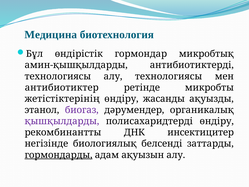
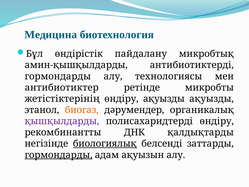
гормондар: гормондар -> пайдалану (141, 54)
технологиясы: технологиясы -> гормондарды (58, 76)
өндіру жасанды: жасанды -> ақуызды (164, 99)
биогаз colour: purple -> orange (82, 110)
инсектицитер: инсектицитер -> қалдықтарды (201, 132)
биологиялық underline: none -> present (105, 144)
